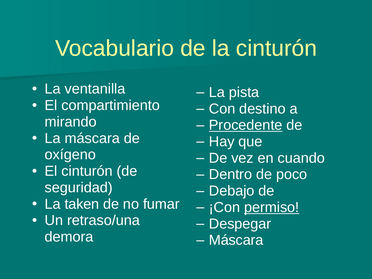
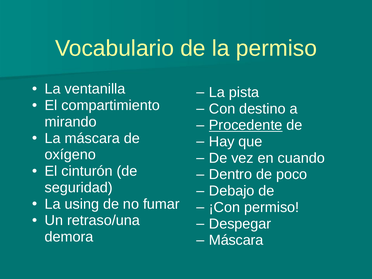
la cinturón: cinturón -> permiso (277, 48)
taken: taken -> using (82, 204)
permiso underline: present -> none (272, 207)
